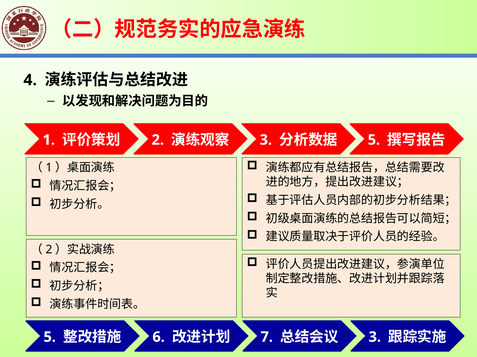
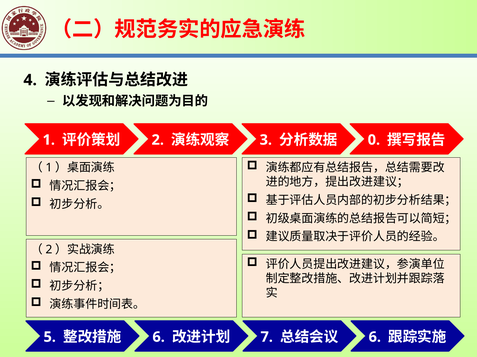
5: 5 -> 0 (374, 140)
3: 3 -> 6 (375, 338)
